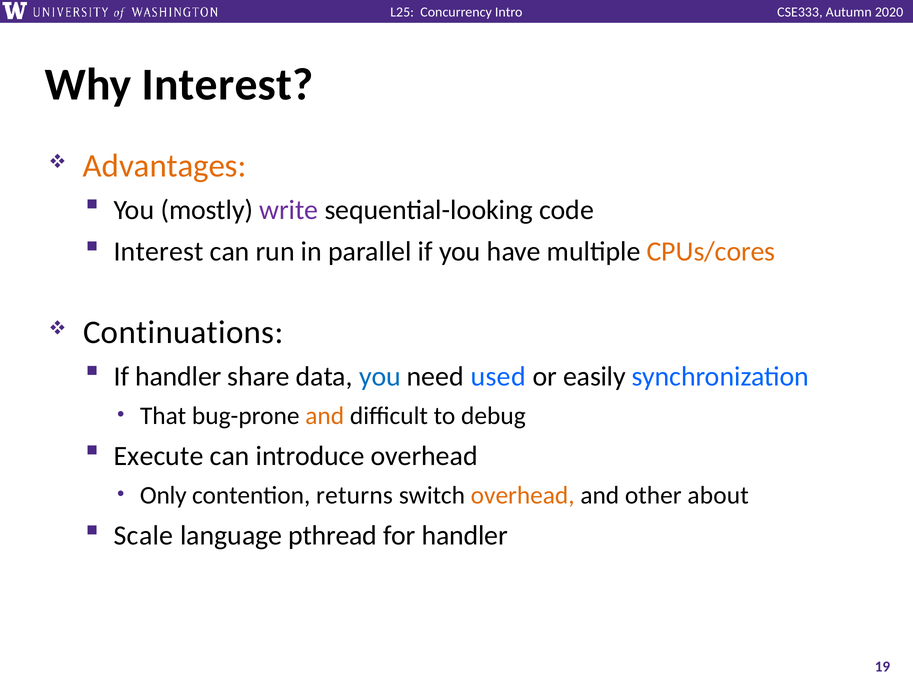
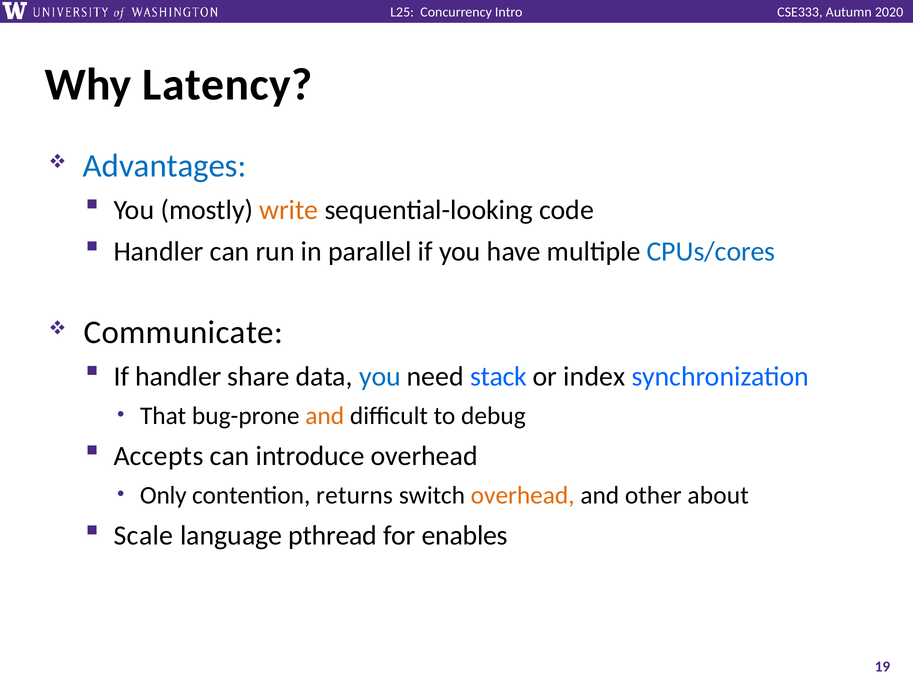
Why Interest: Interest -> Latency (227, 85)
Advantages colour: orange -> blue (165, 166)
write colour: purple -> orange (289, 210)
Interest: Interest -> Handler (159, 252)
CPUs/cores colour: orange -> blue (711, 252)
Continuations: Continuations -> Communicate (183, 333)
used: used -> stack (499, 377)
easily: easily -> index (594, 377)
Execute: Execute -> Accepts (158, 457)
for handler: handler -> enables (465, 536)
